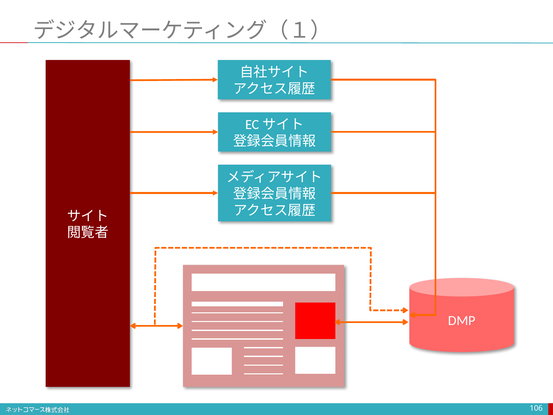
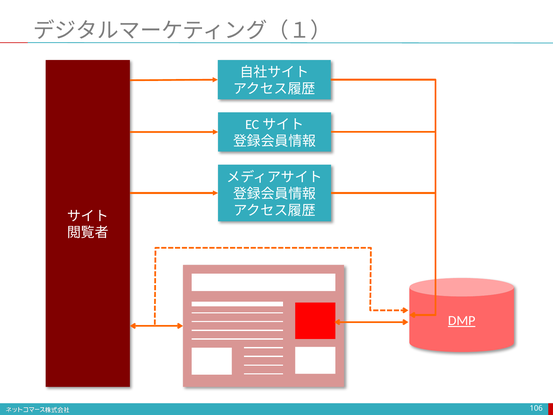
DMP underline: none -> present (462, 320)
